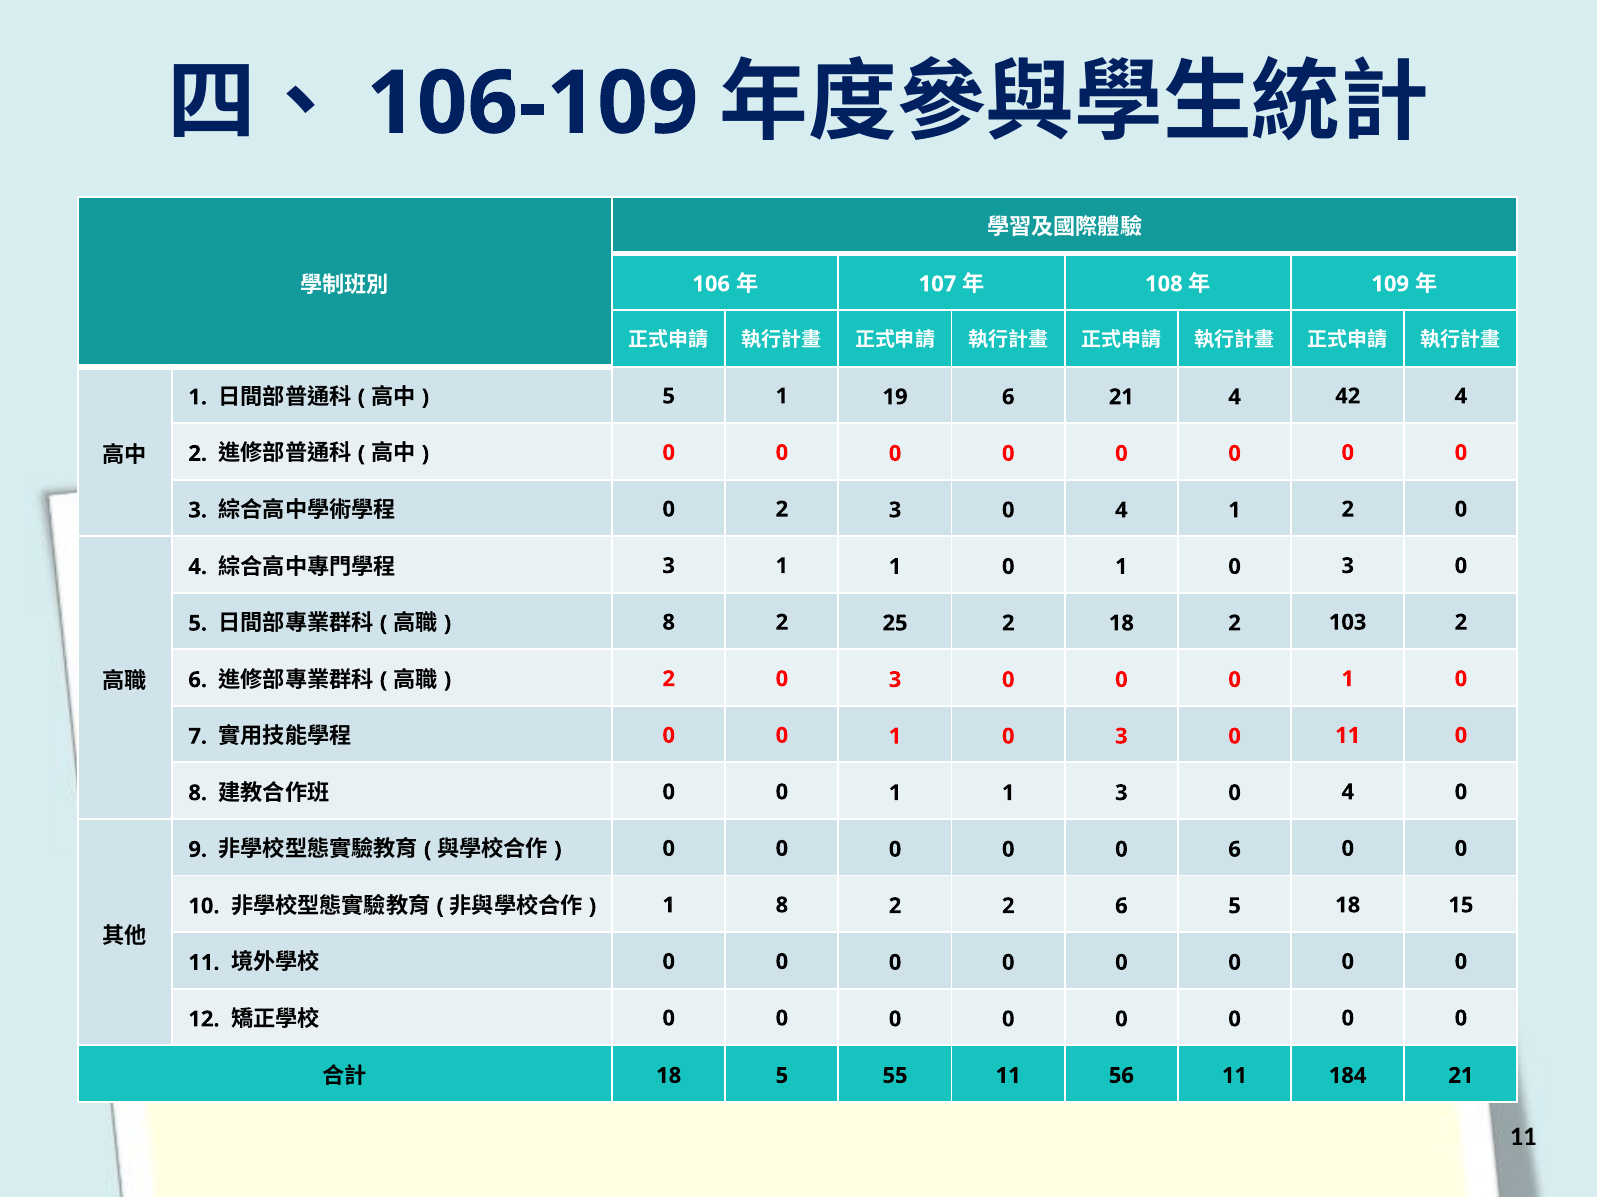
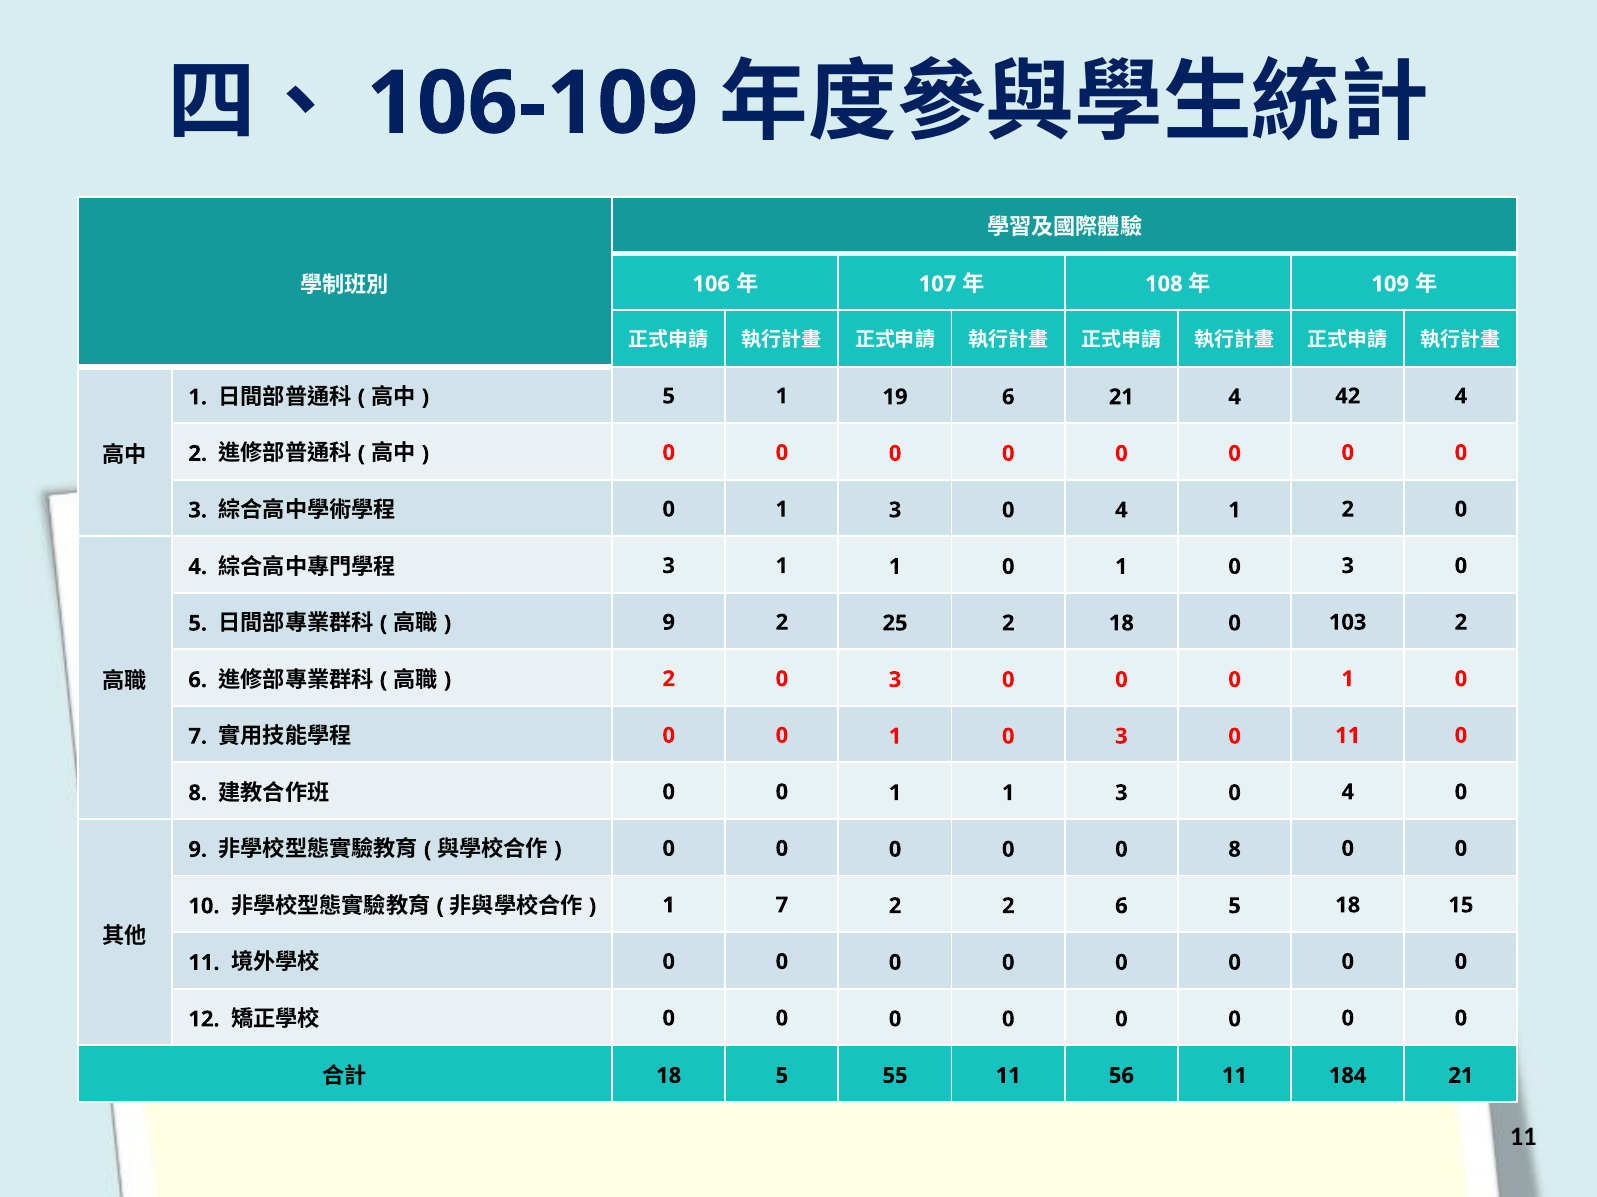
2: 2 -> 1 (782, 510)
8: 8 -> 9 (669, 623)
18 2: 2 -> 0 (1235, 624)
0 0 6: 6 -> 8 (1235, 850)
1 8: 8 -> 7 (782, 906)
